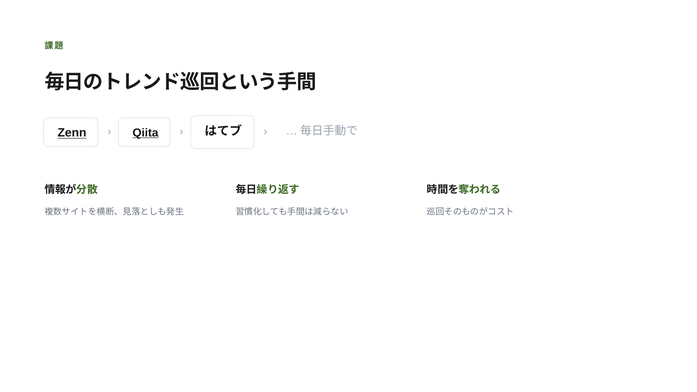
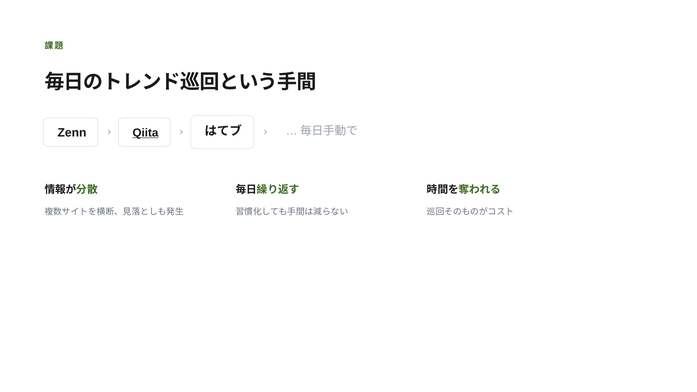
Zenn underline: present -> none (72, 133)
